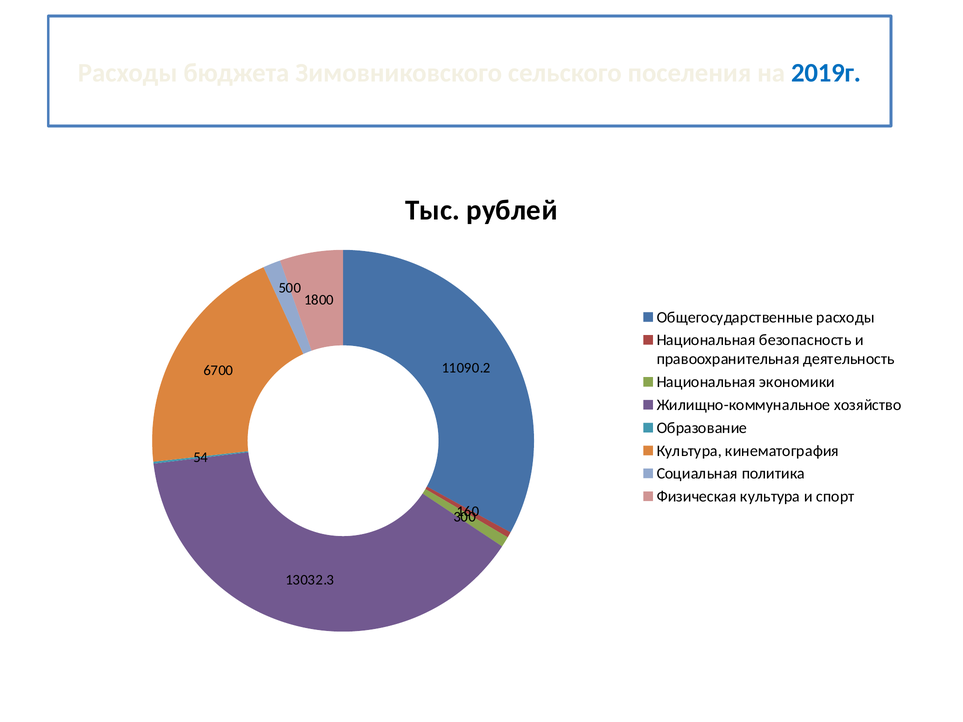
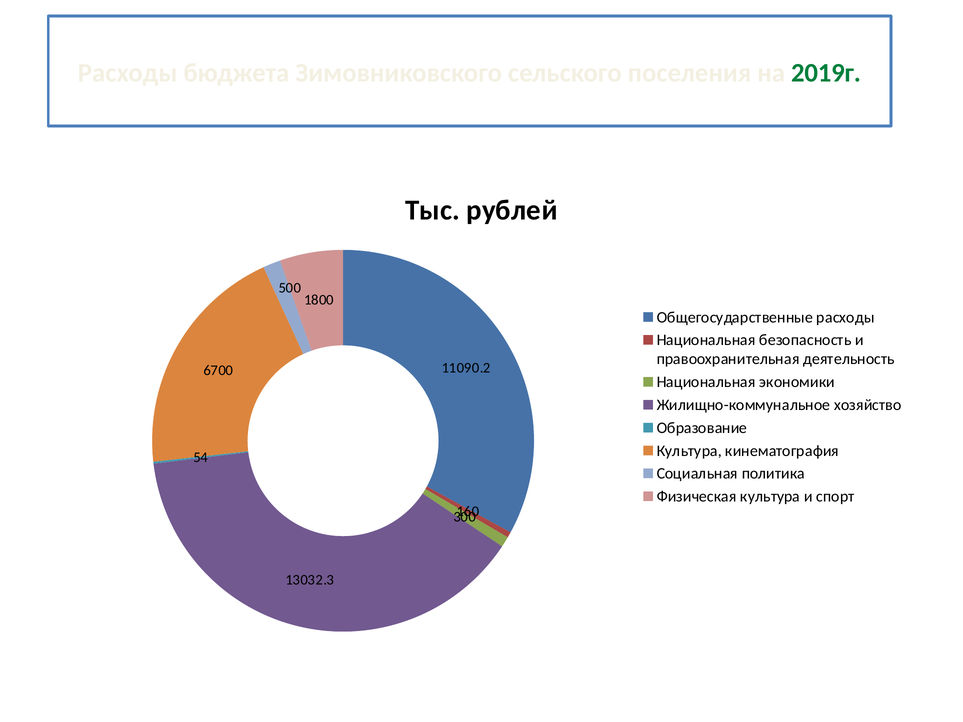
2019г colour: blue -> green (826, 73)
